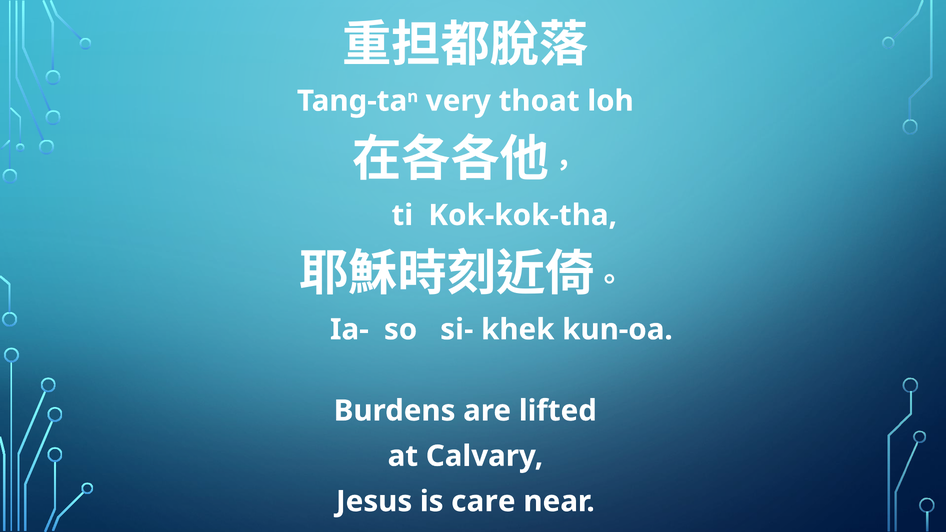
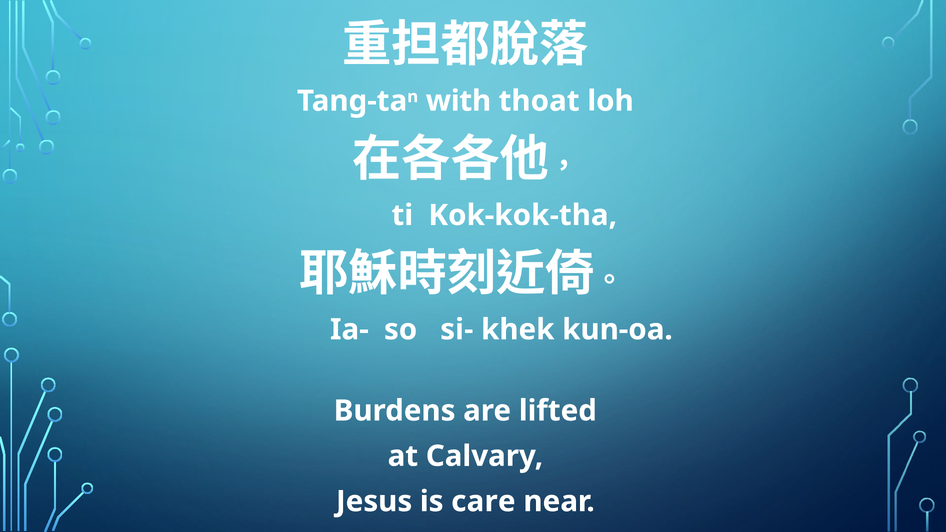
very: very -> with (458, 101)
